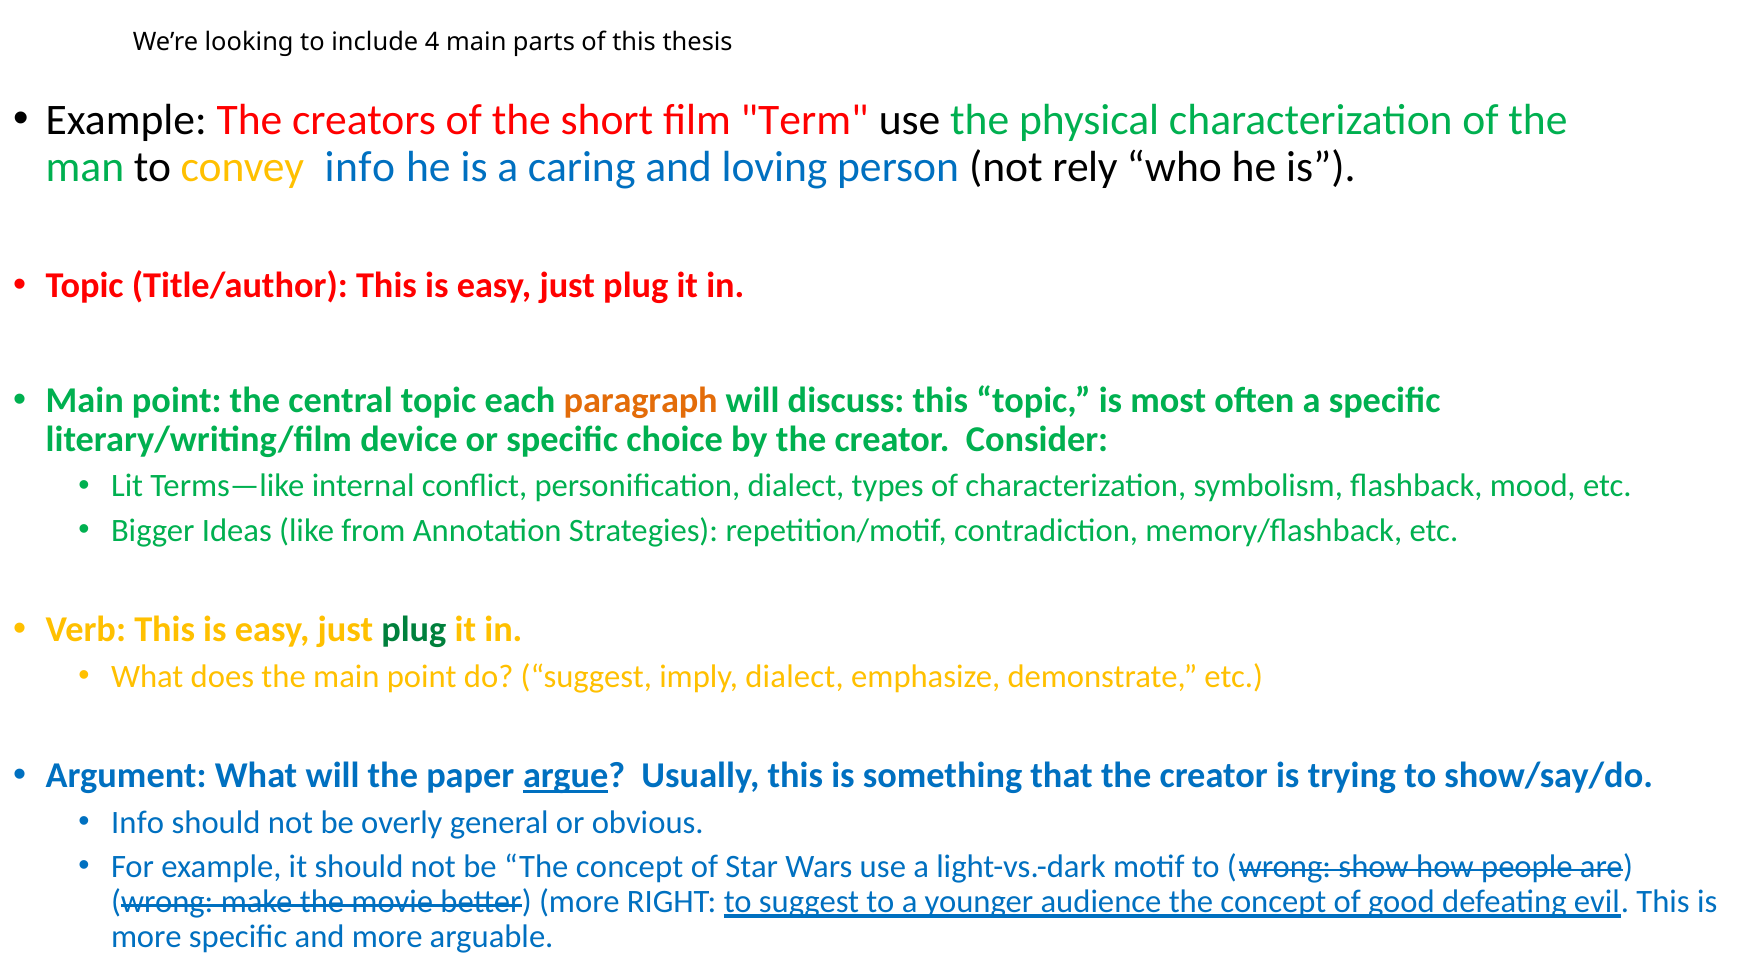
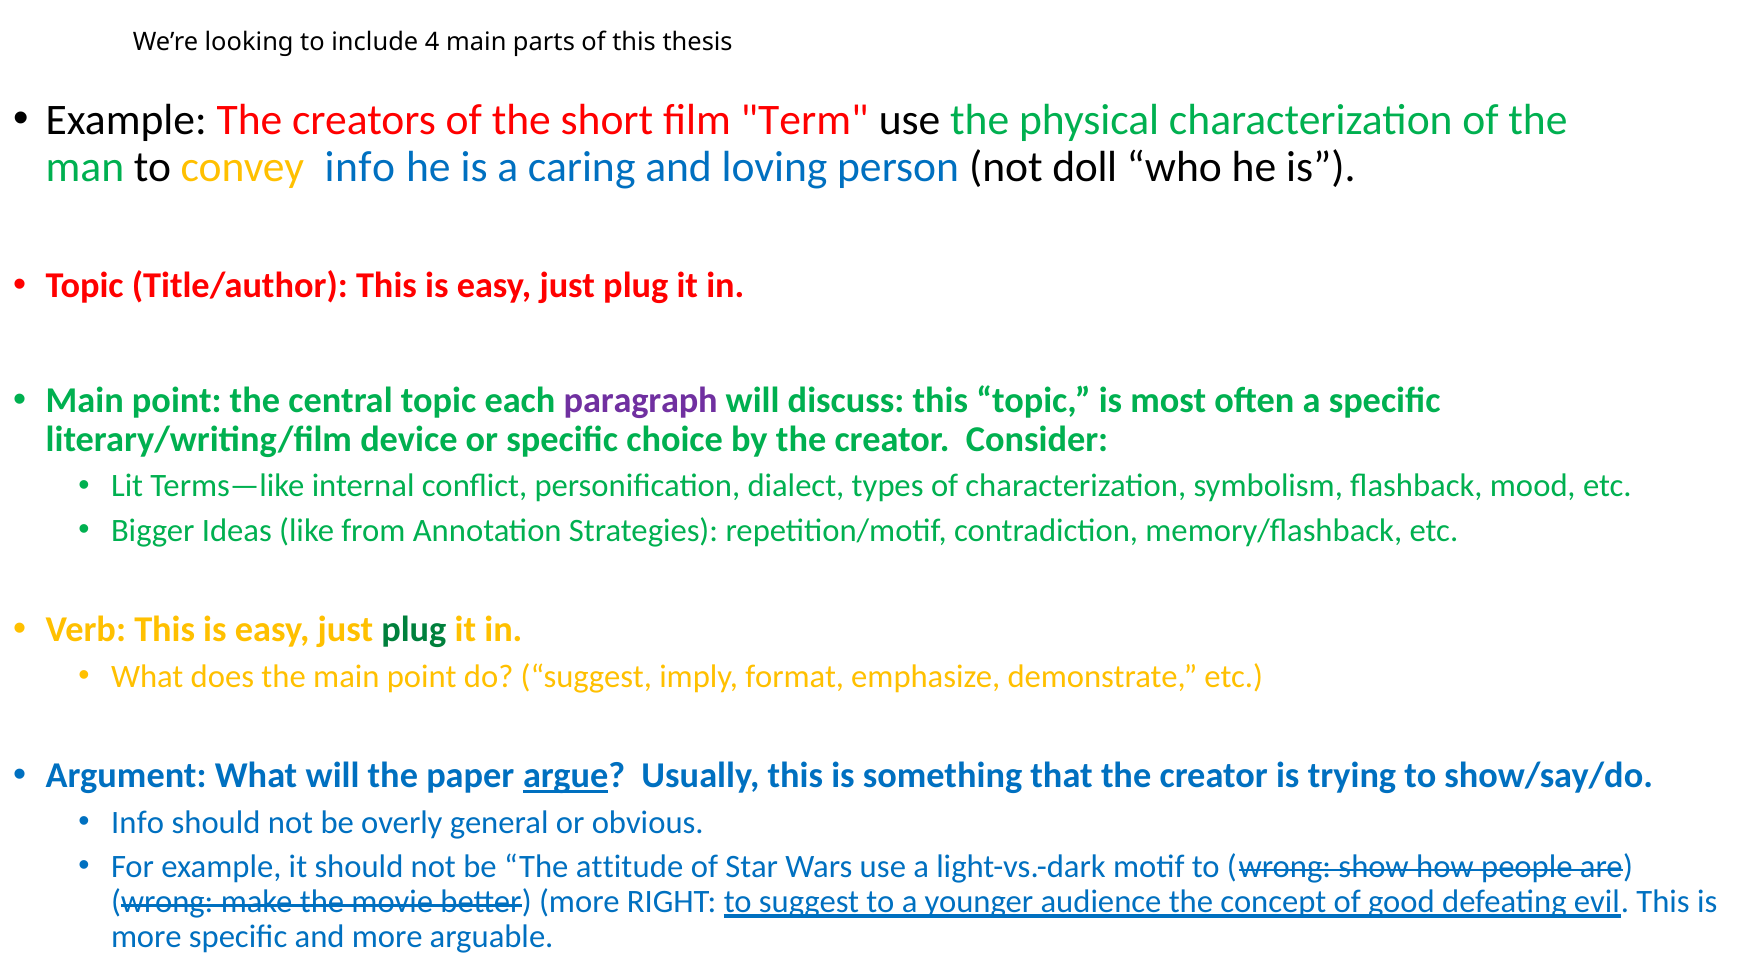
rely: rely -> doll (1085, 167)
paragraph colour: orange -> purple (641, 400)
imply dialect: dialect -> format (795, 676)
be The concept: concept -> attitude (630, 866)
